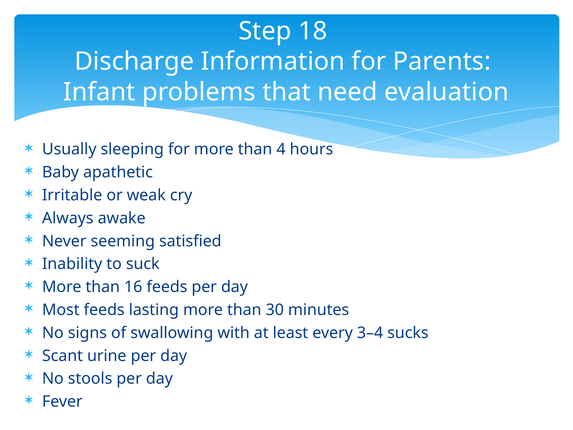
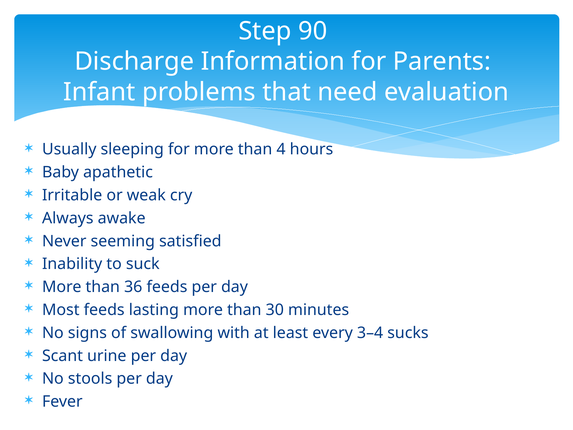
18: 18 -> 90 (313, 31)
16: 16 -> 36 (133, 287)
